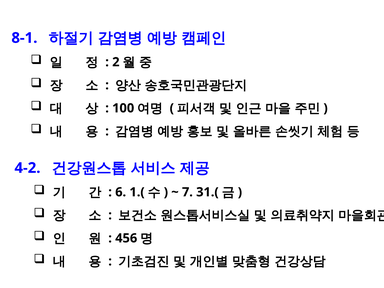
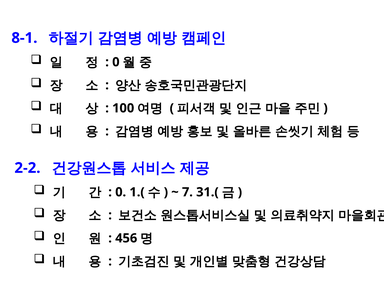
2: 2 -> 0 (116, 62)
4-2: 4-2 -> 2-2 (27, 168)
6: 6 -> 0 (121, 192)
